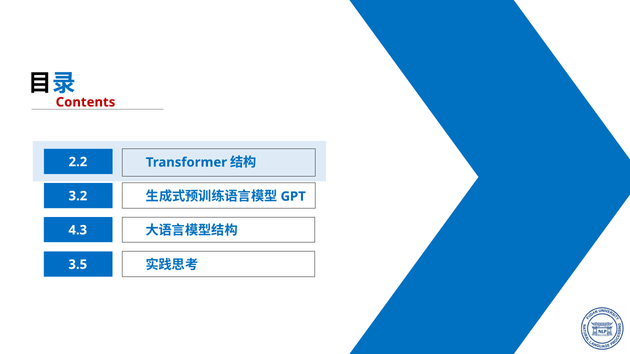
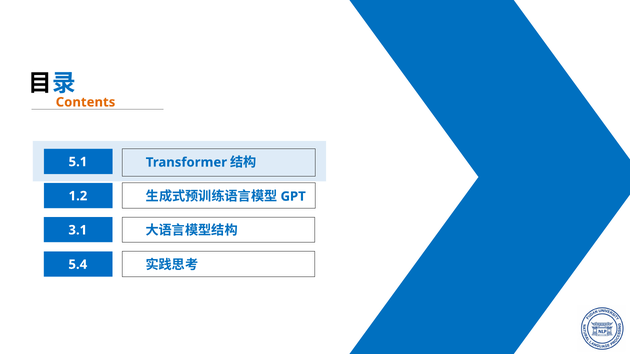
Contents colour: red -> orange (85, 102)
2.2: 2.2 -> 5.1 (78, 162)
3.2: 3.2 -> 1.2 (78, 196)
4.3: 4.3 -> 3.1 (78, 230)
3.5: 3.5 -> 5.4 (78, 265)
